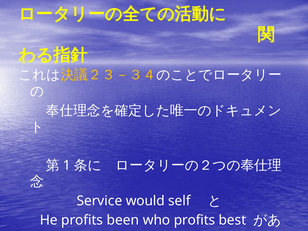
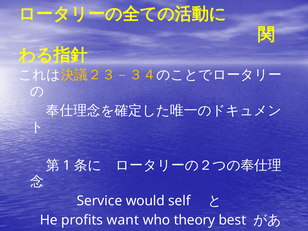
been: been -> want (123, 220)
who profits: profits -> theory (194, 220)
